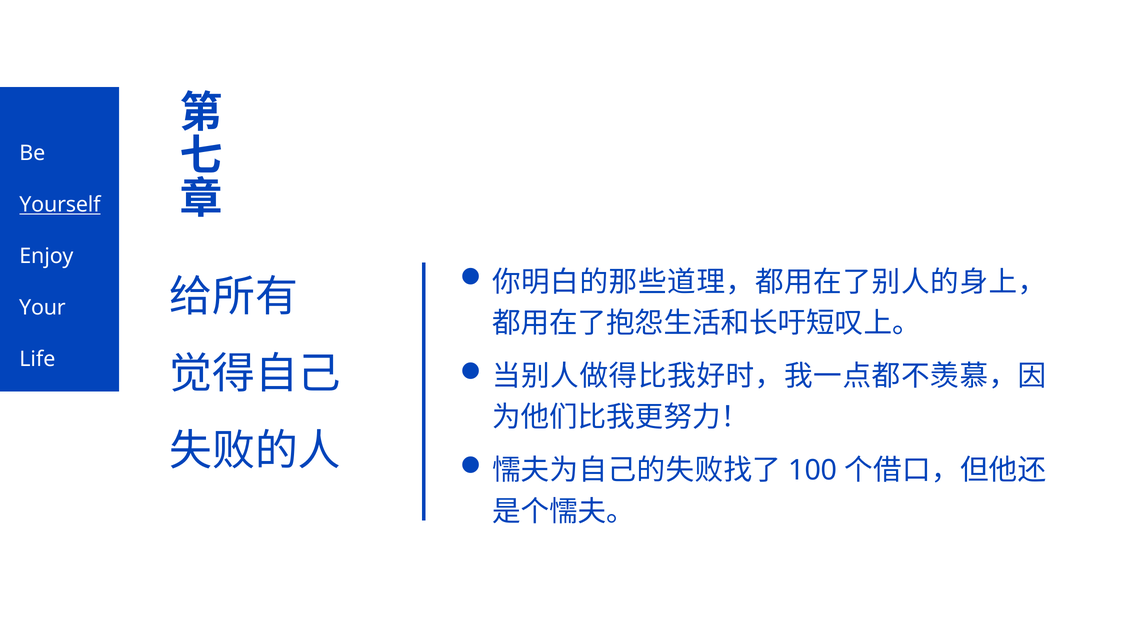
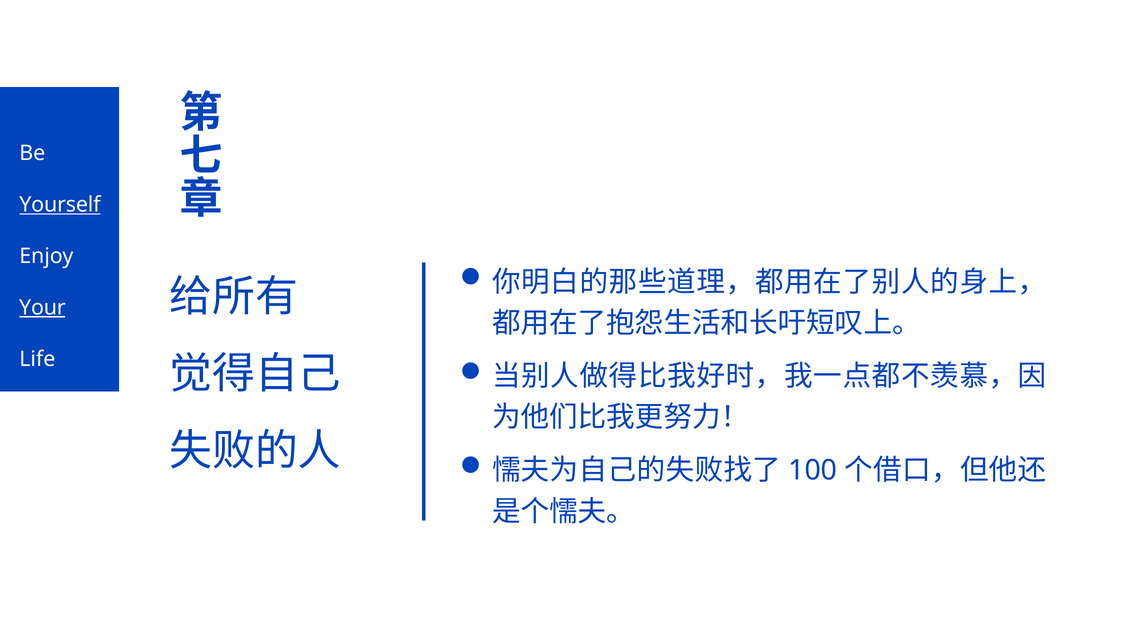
Your underline: none -> present (42, 308)
